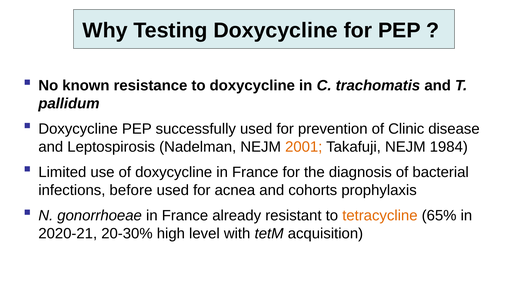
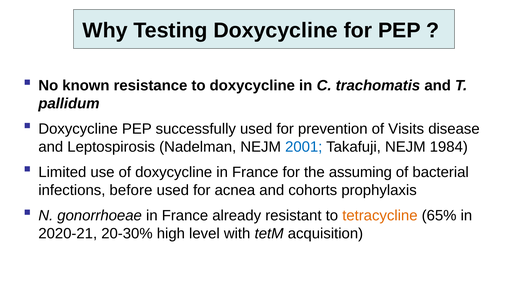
Clinic: Clinic -> Visits (406, 129)
2001 colour: orange -> blue (304, 147)
diagnosis: diagnosis -> assuming (360, 172)
